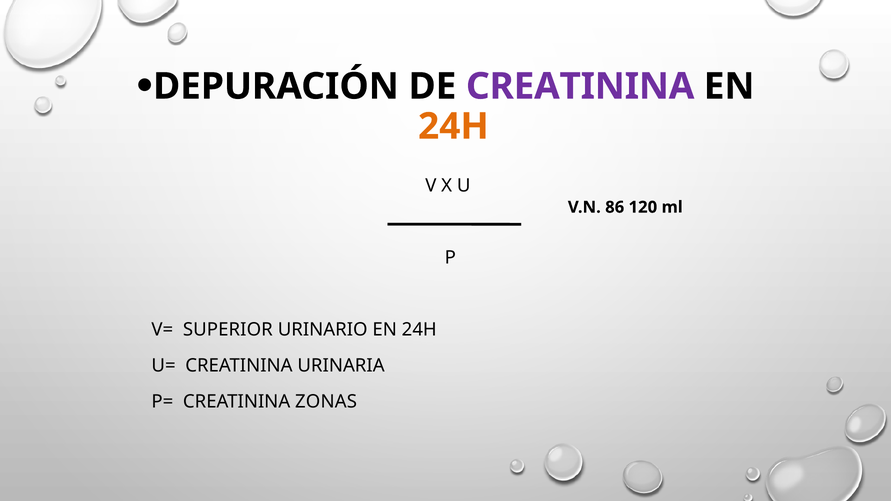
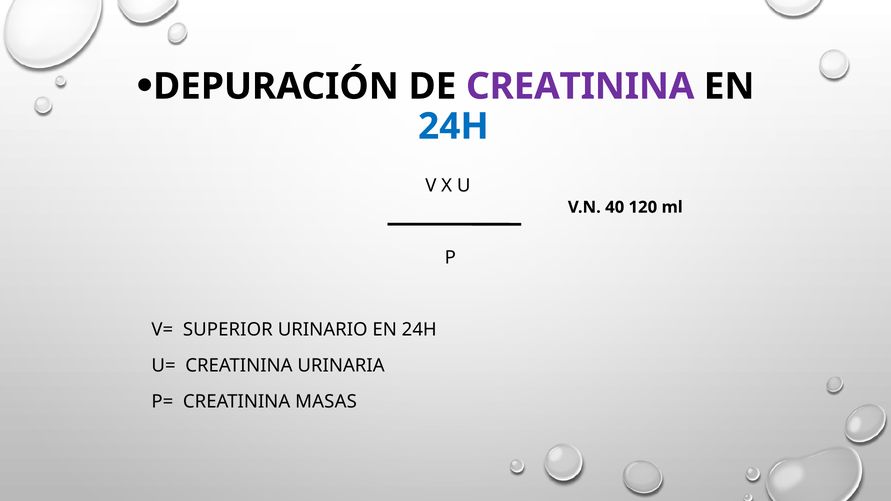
24H colour: orange -> blue (453, 127)
86: 86 -> 40 (615, 207)
ZONAS: ZONAS -> MASAS (326, 402)
